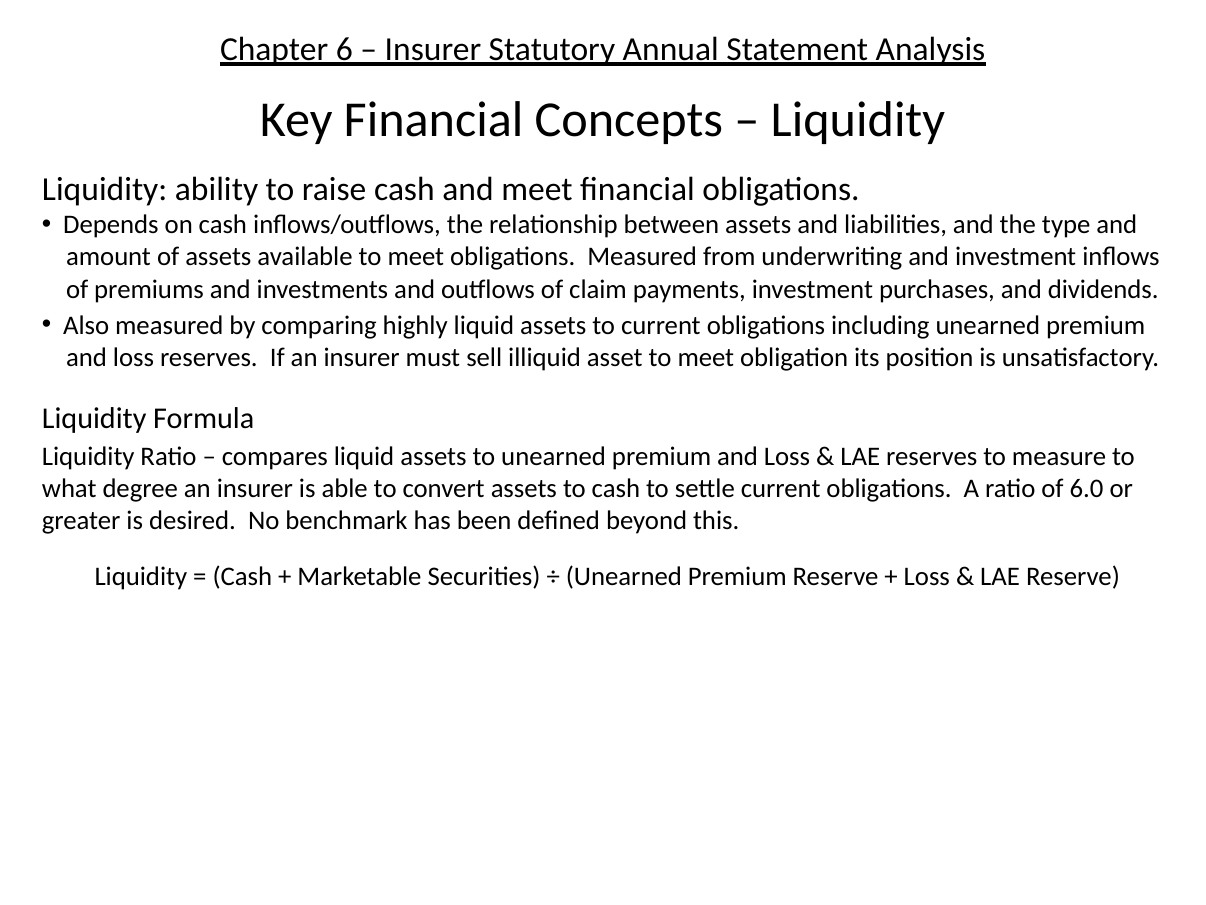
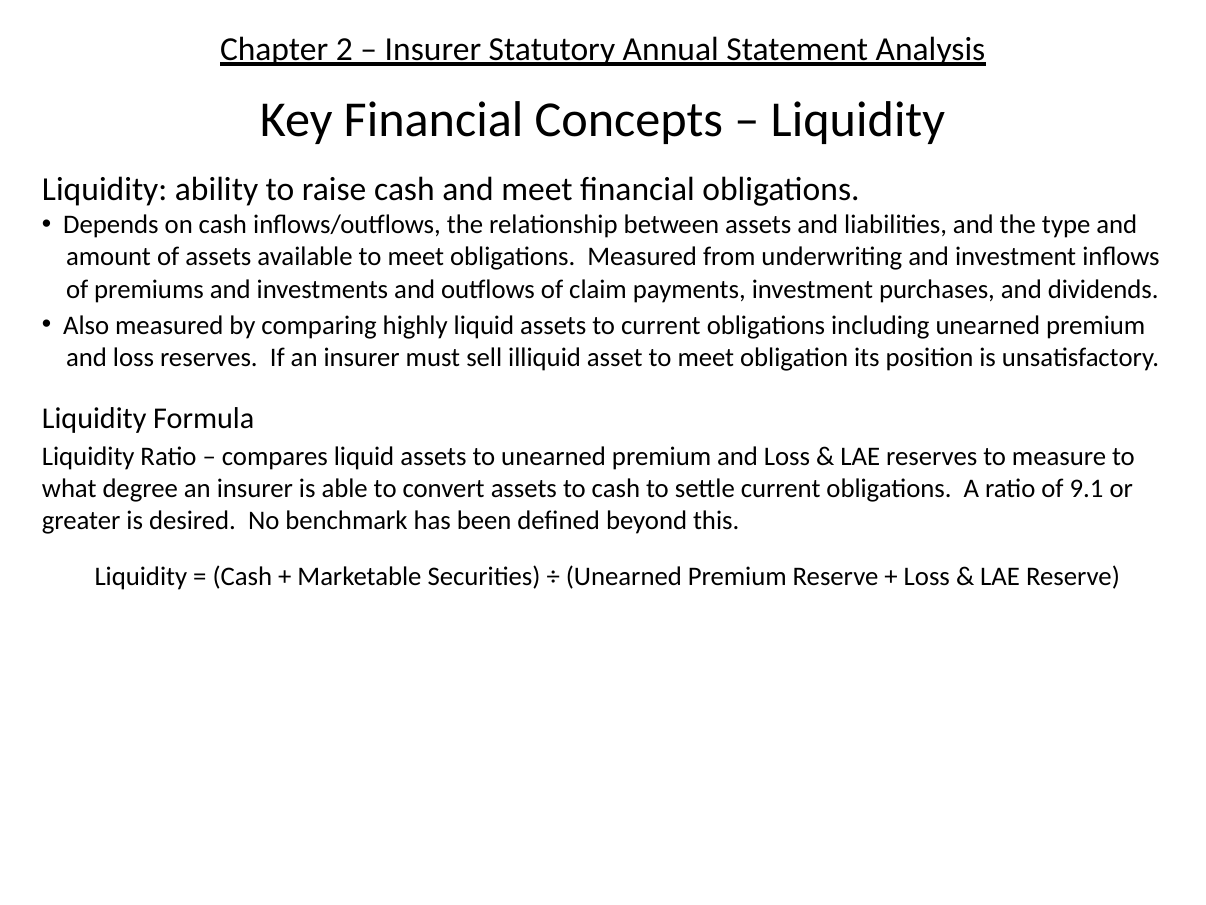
6: 6 -> 2 (344, 50)
6.0: 6.0 -> 9.1 (1087, 488)
